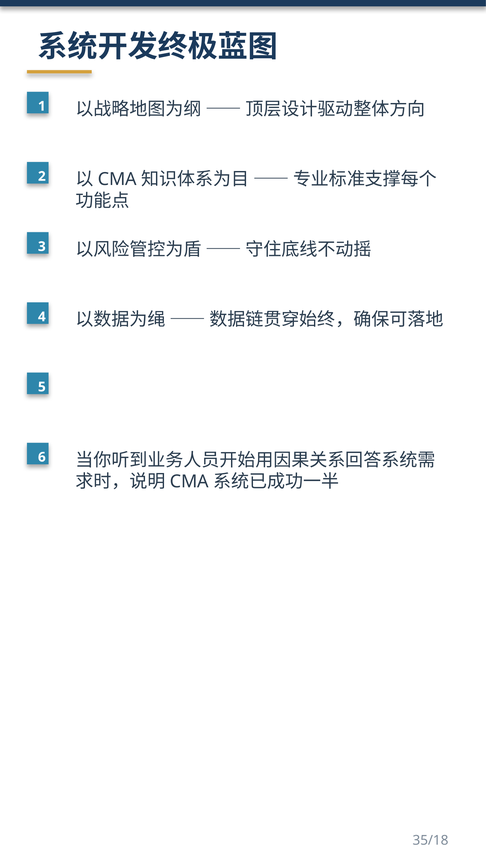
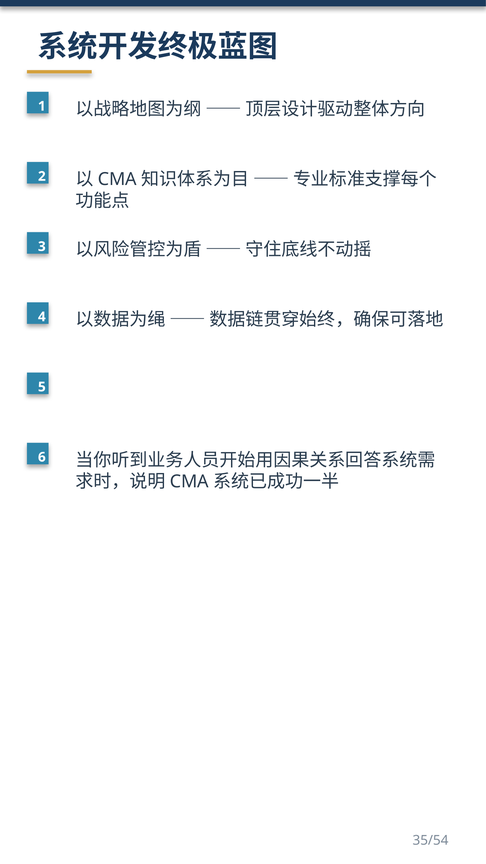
35/18: 35/18 -> 35/54 (430, 841)
